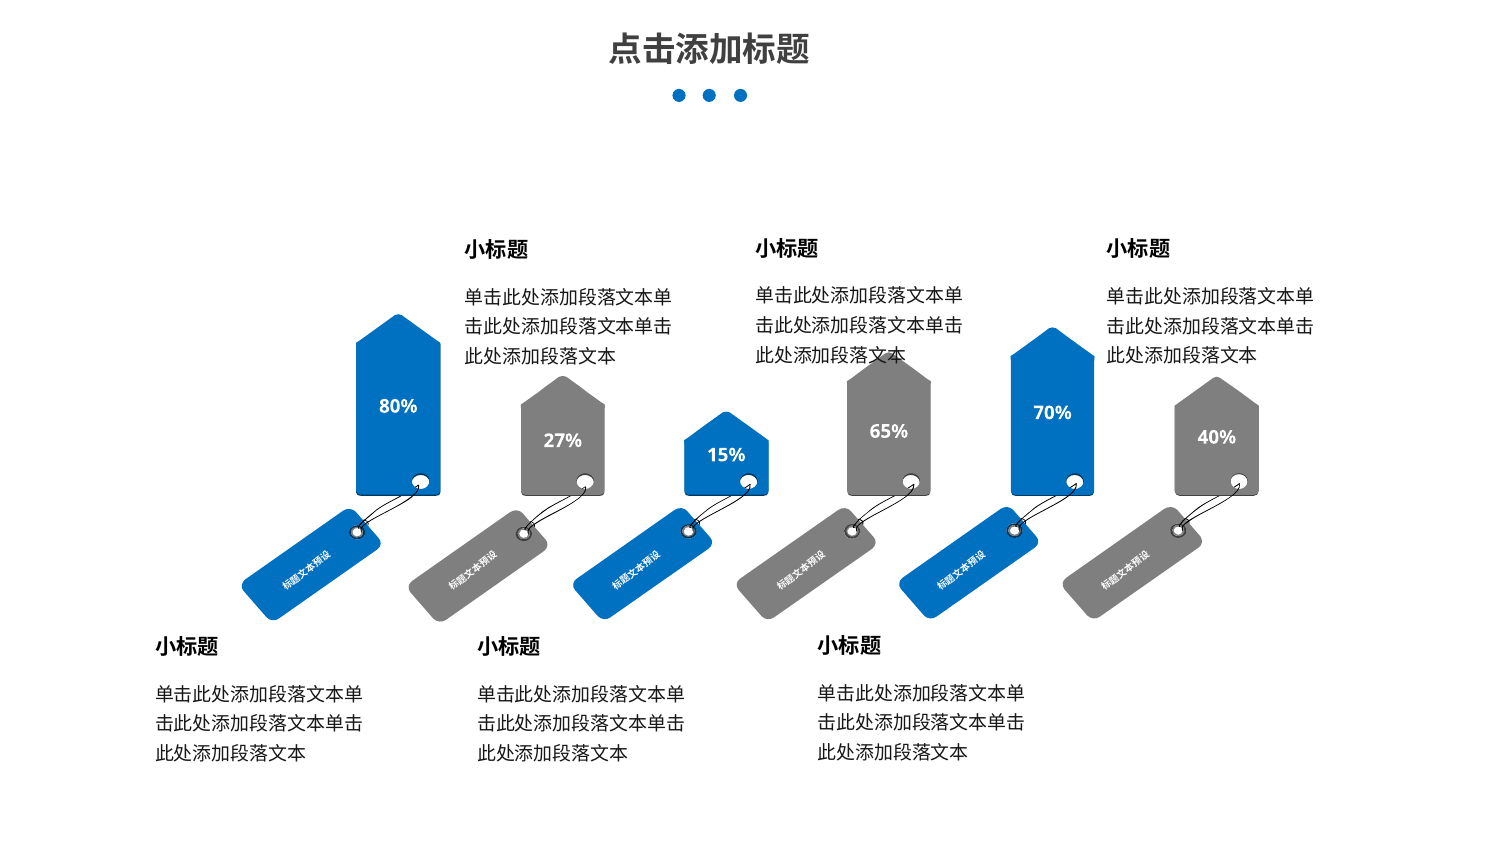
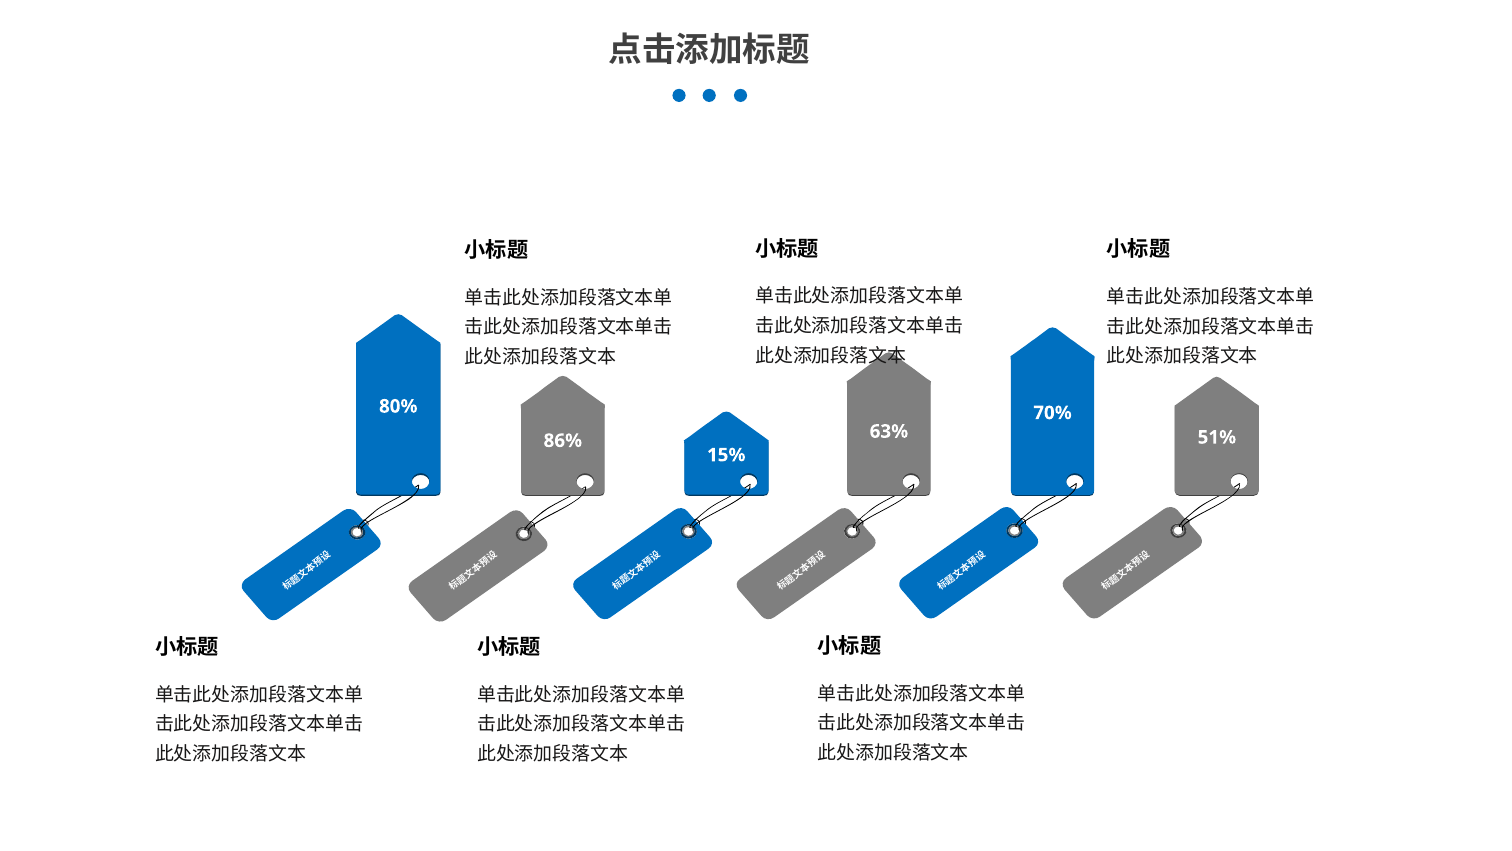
65%: 65% -> 63% (889, 431)
40%: 40% -> 51% (1217, 437)
27%: 27% -> 86% (563, 441)
